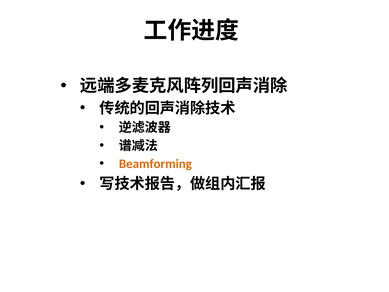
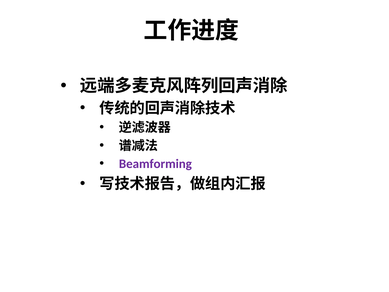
Beamforming colour: orange -> purple (155, 164)
